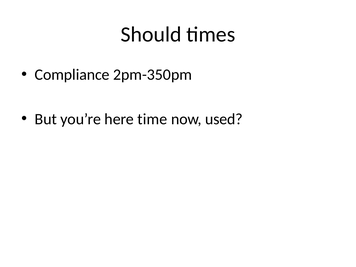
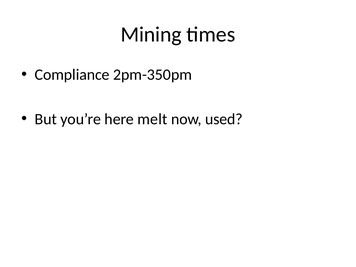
Should: Should -> Mining (151, 34)
time: time -> melt (152, 119)
